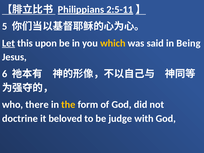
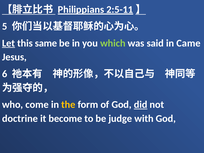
upon: upon -> same (46, 43)
which colour: yellow -> light green (113, 43)
Being: Being -> Came (189, 43)
there: there -> come (37, 105)
did underline: none -> present (141, 105)
beloved: beloved -> become (65, 119)
